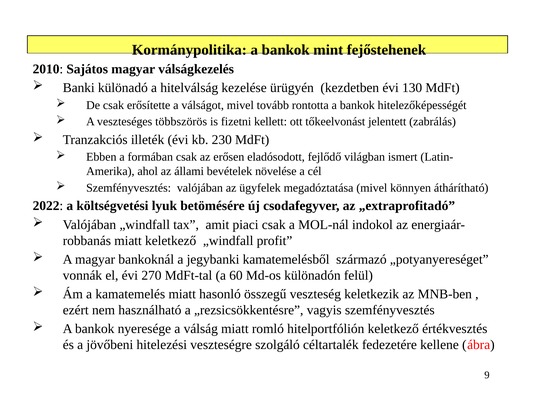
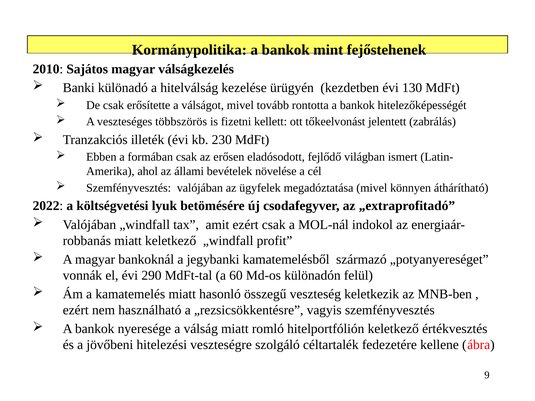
amit piaci: piaci -> ezért (246, 225)
270: 270 -> 290 (151, 276)
